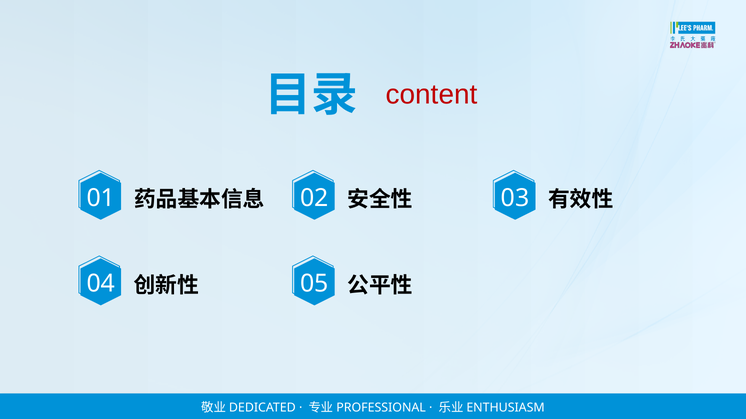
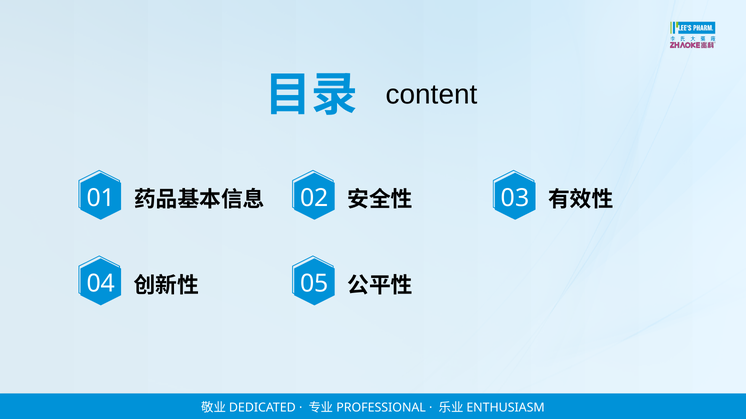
content colour: red -> black (432, 95)
